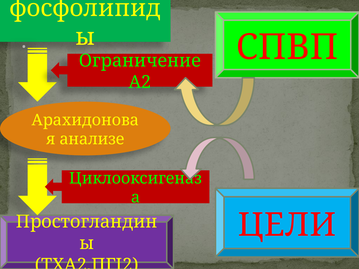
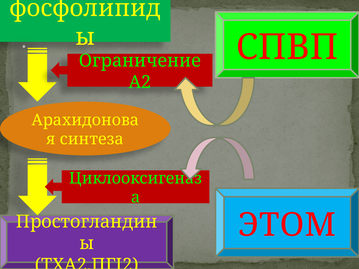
анализе: анализе -> синтеза (92, 139)
ЦЕЛИ: ЦЕЛИ -> ЭТОМ (287, 225)
